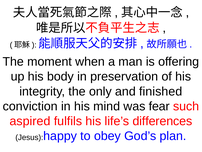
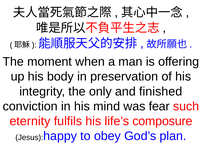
aspired: aspired -> eternity (30, 121)
differences: differences -> composure (162, 121)
